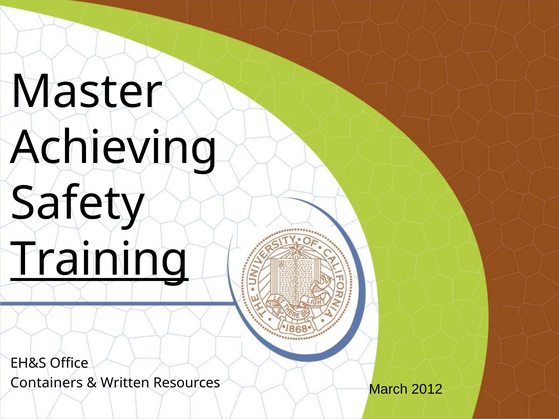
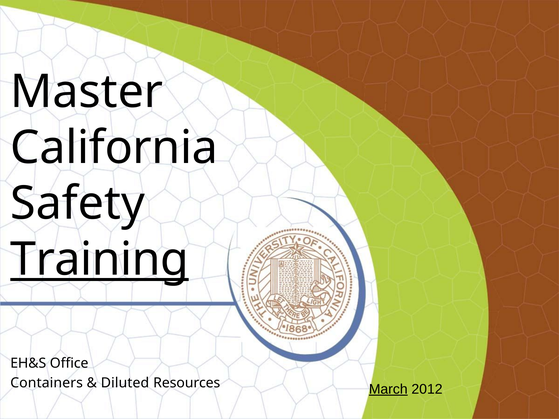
Achieving: Achieving -> California (114, 148)
Written: Written -> Diluted (125, 383)
March underline: none -> present (388, 389)
